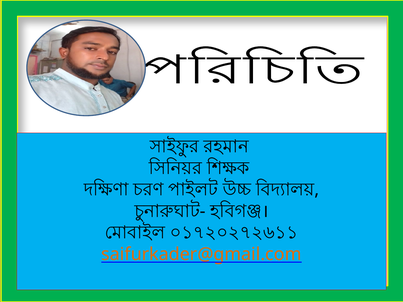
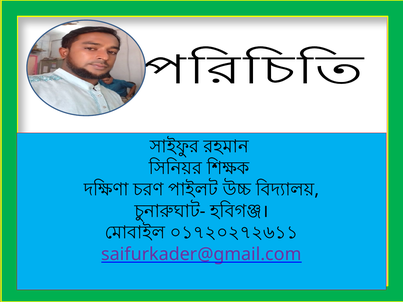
saifurkader@gmail.com colour: orange -> purple (201, 254)
